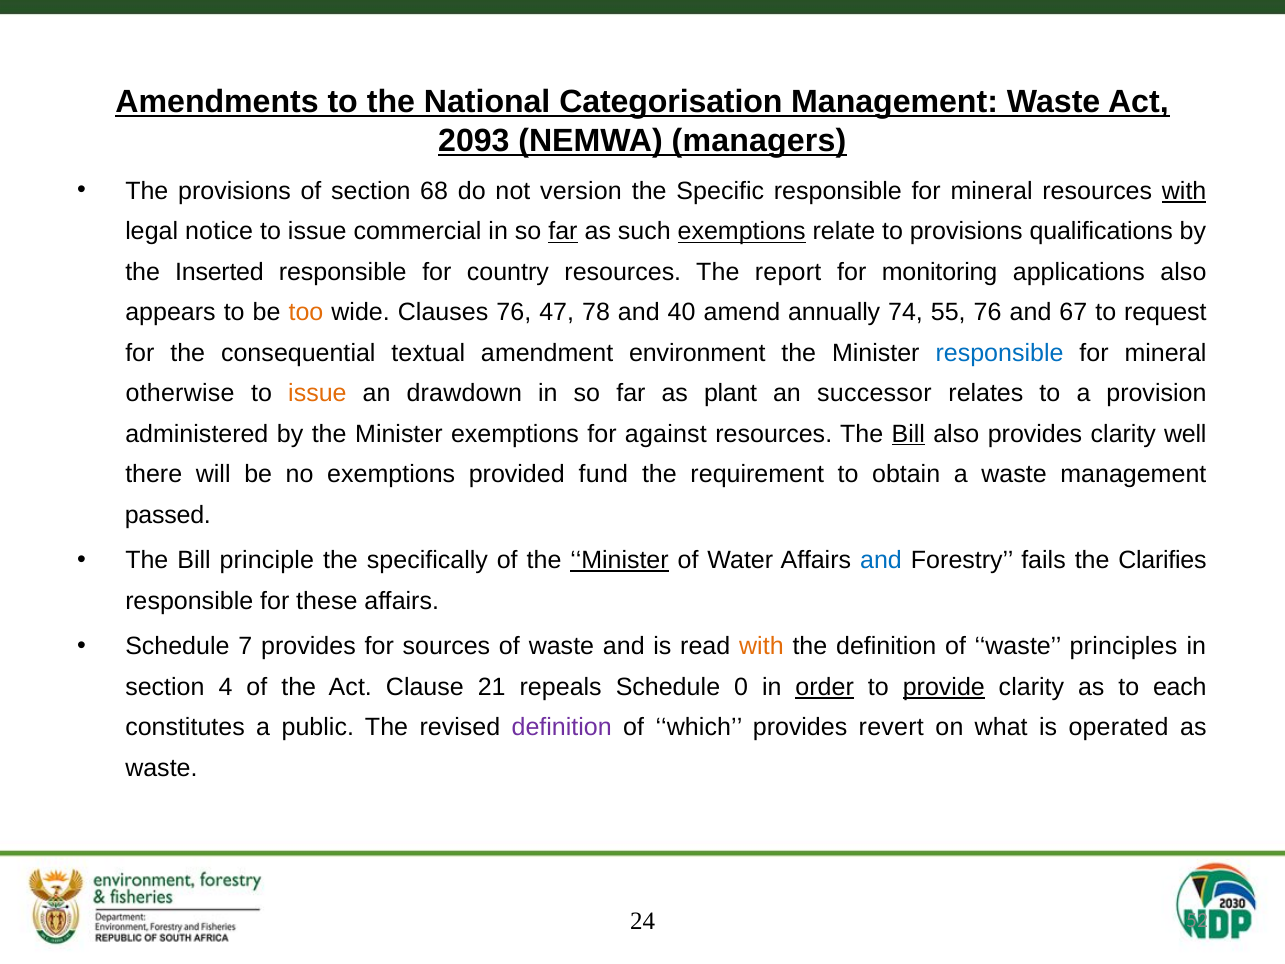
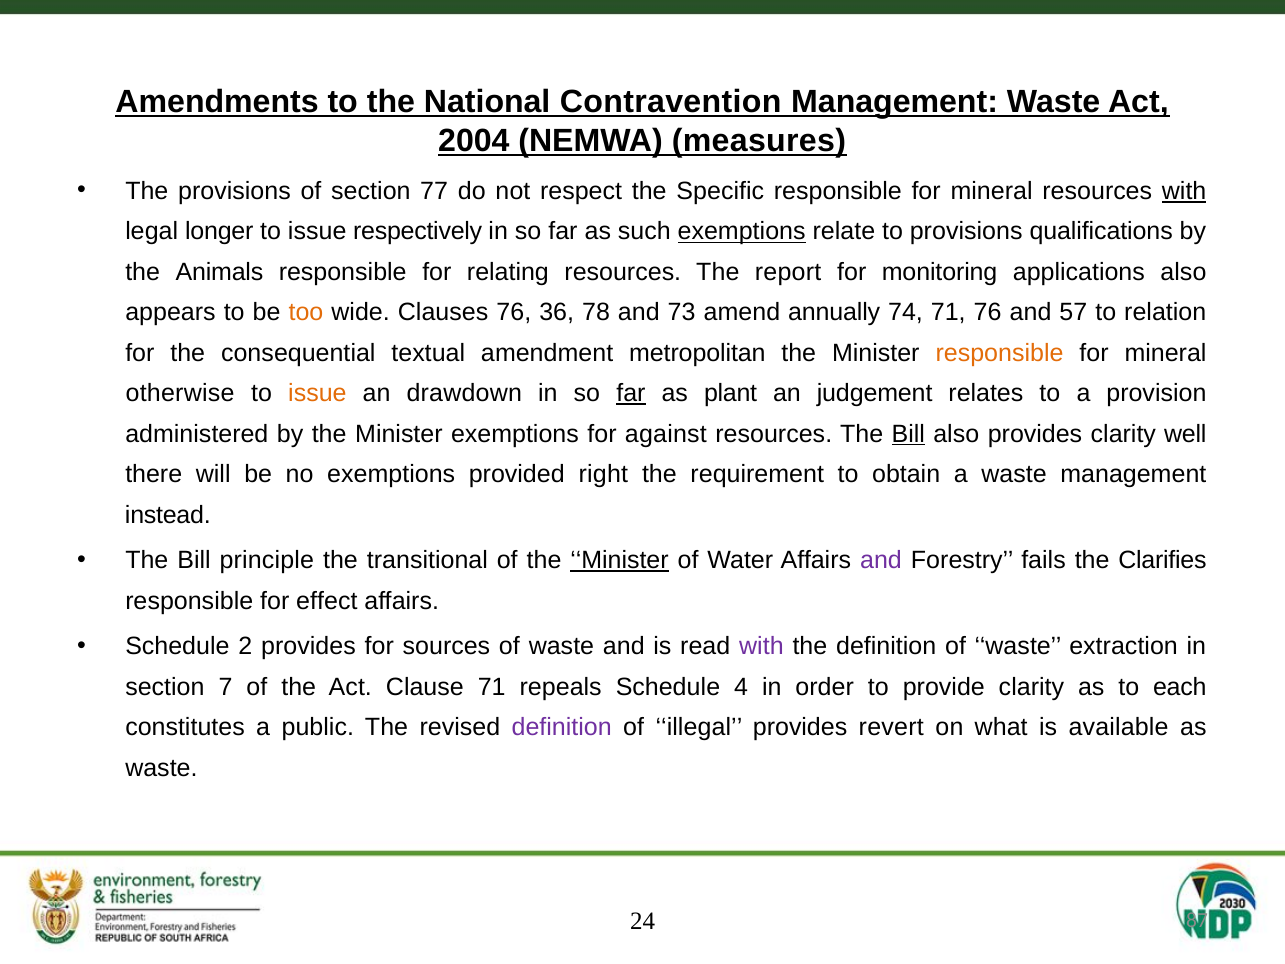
Categorisation: Categorisation -> Contravention (671, 102)
2093: 2093 -> 2004 (474, 140)
managers: managers -> measures (759, 140)
68: 68 -> 77 (434, 191)
version: version -> respect (581, 191)
notice: notice -> longer (219, 231)
commercial: commercial -> respectively (418, 231)
far underline: present -> none (563, 231)
Inserted: Inserted -> Animals (219, 272)
country: country -> relating (508, 272)
47: 47 -> 36 (557, 312)
40: 40 -> 73 (682, 312)
74 55: 55 -> 71 (948, 312)
67: 67 -> 57 (1073, 312)
request: request -> relation (1165, 312)
environment: environment -> metropolitan (697, 353)
responsible colour: blue -> orange (1000, 353)
far underline: none -> present (631, 393)
successor: successor -> judgement (875, 393)
fund: fund -> right (603, 474)
passed: passed -> instead (168, 515)
specifically: specifically -> transitional (427, 560)
and colour: blue -> purple (881, 560)
these: these -> effect (327, 601)
7: 7 -> 2 (245, 646)
with colour: orange -> purple (761, 646)
principles: principles -> extraction (1124, 646)
4: 4 -> 7 (226, 687)
Clause 21: 21 -> 71 (492, 687)
0: 0 -> 4 (741, 687)
order underline: present -> none (825, 687)
provide underline: present -> none (944, 687)
which: which -> illegal (699, 727)
operated: operated -> available (1119, 727)
52: 52 -> 87 (1197, 920)
